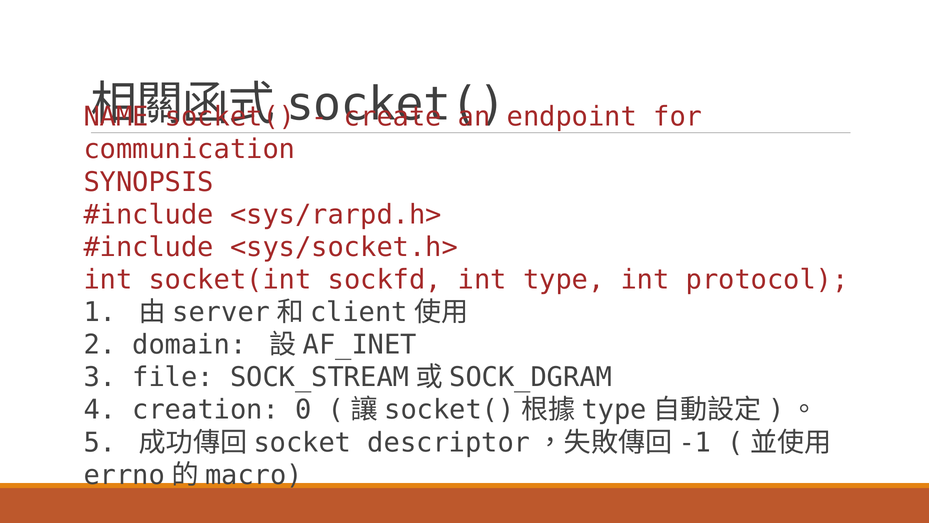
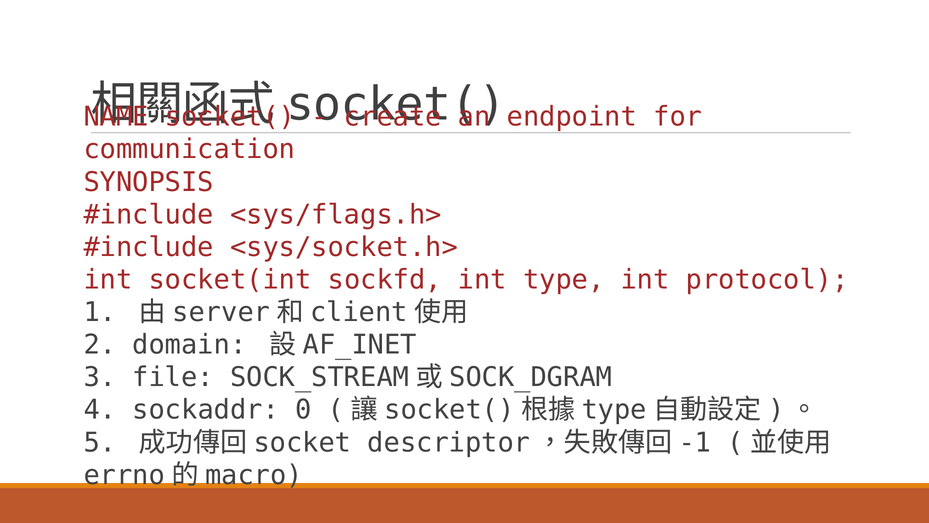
<sys/rarpd.h>: <sys/rarpd.h> -> <sys/flags.h> (336, 214)
creation: creation -> sockaddr (206, 410)
